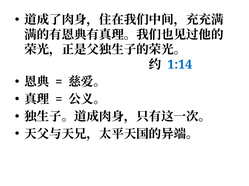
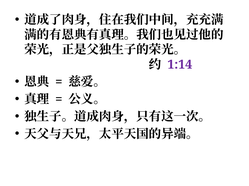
1:14 colour: blue -> purple (180, 65)
